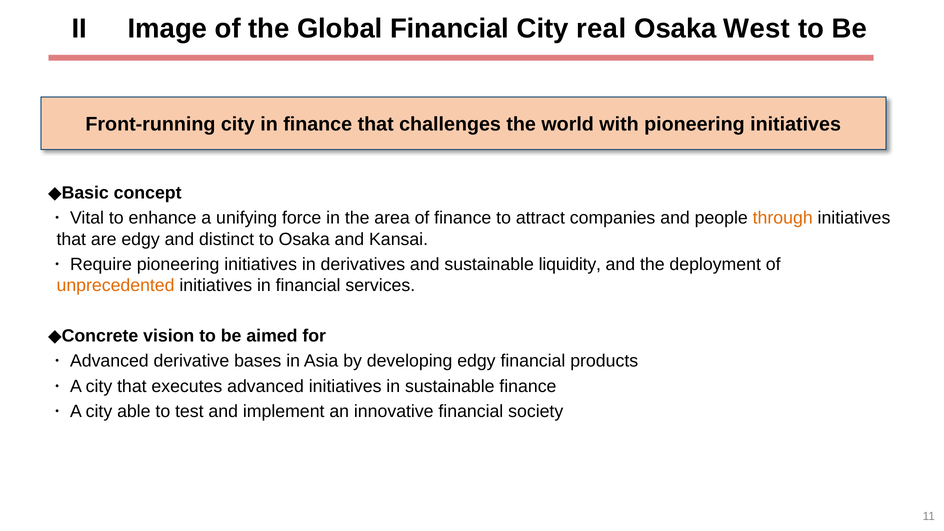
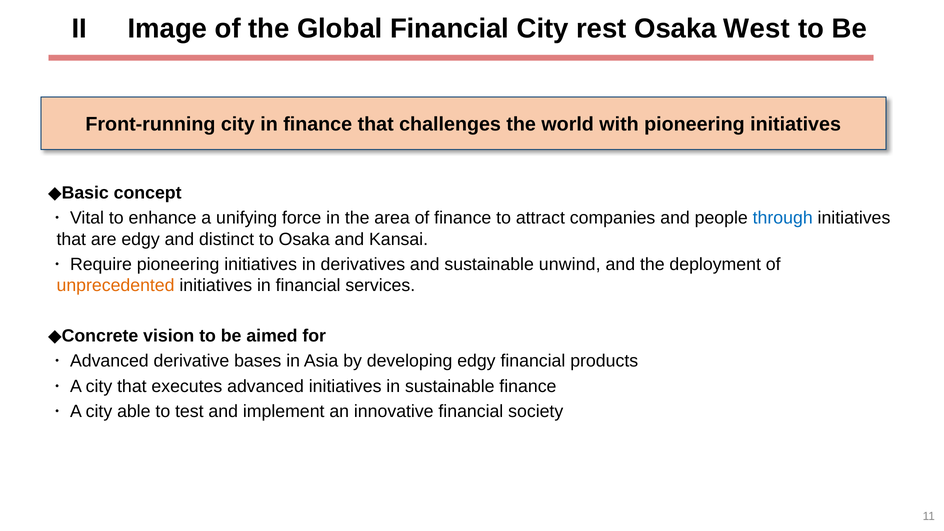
real: real -> rest (601, 29)
through colour: orange -> blue (783, 218)
liquidity: liquidity -> unwind (570, 264)
